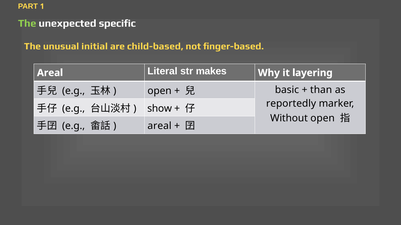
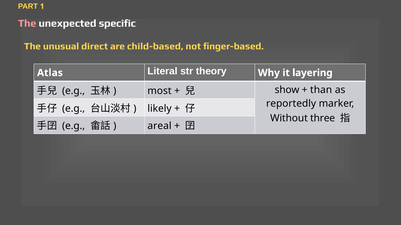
The colour: light green -> pink (27, 23)
initial: initial -> direct (95, 47)
Areal: Areal -> Atlas (50, 73)
makes: makes -> theory (211, 71)
open: open -> most (160, 91)
basic: basic -> show (287, 90)
show: show -> likely (160, 109)
Without open: open -> three (323, 118)
